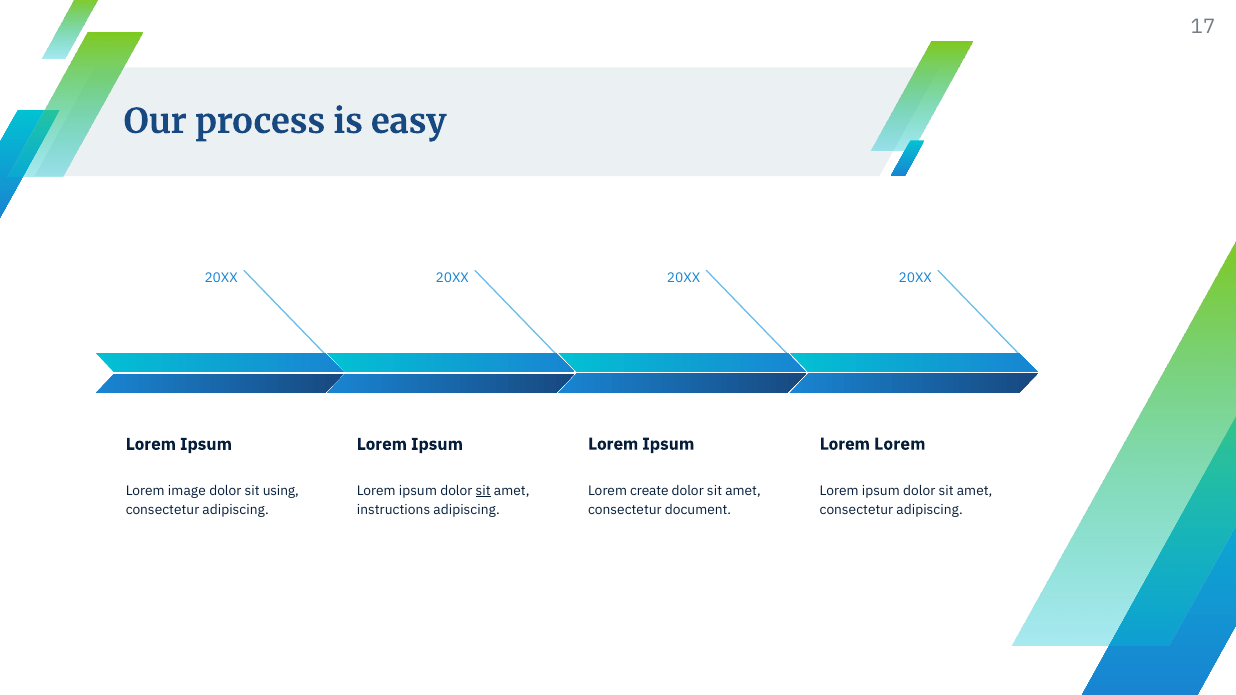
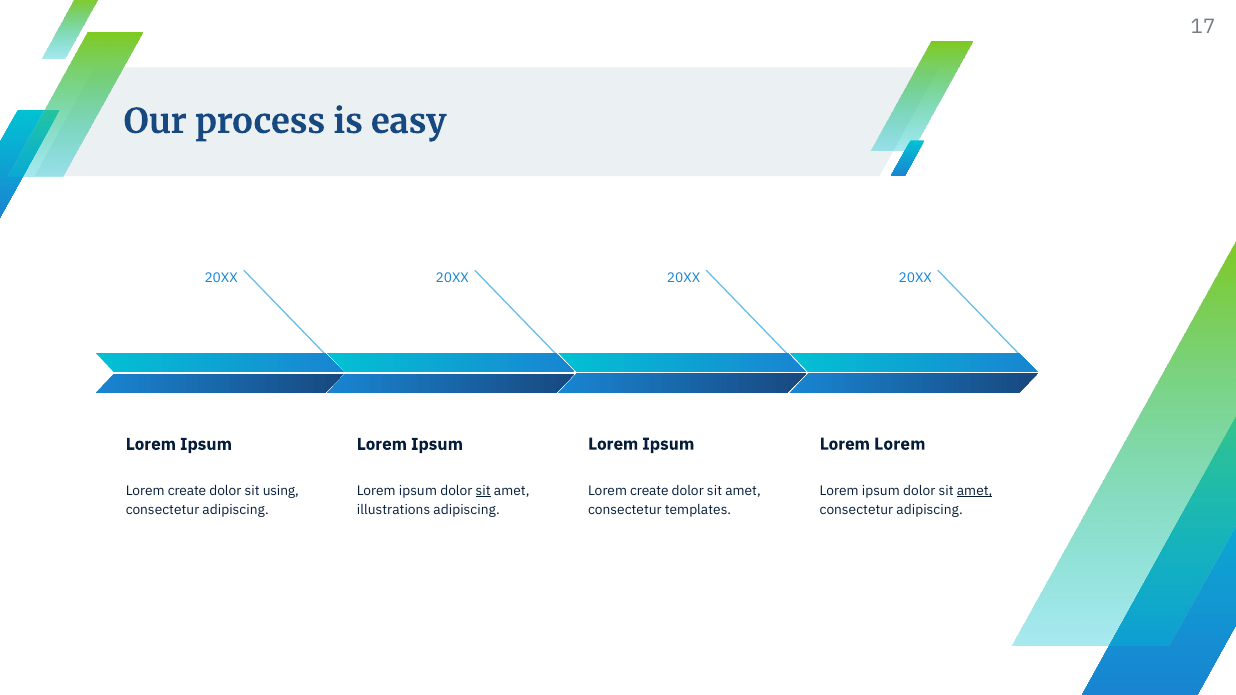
amet underline: none -> present (975, 491)
image: image -> create (187, 491)
document: document -> templates (698, 510)
instructions: instructions -> illustrations (394, 510)
